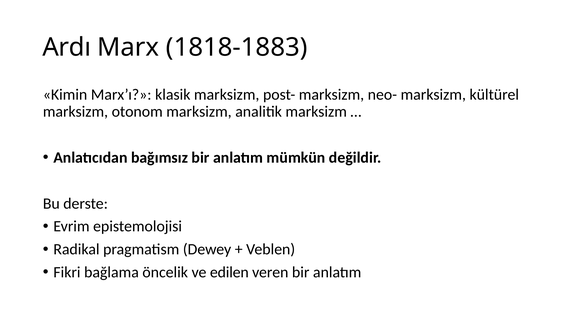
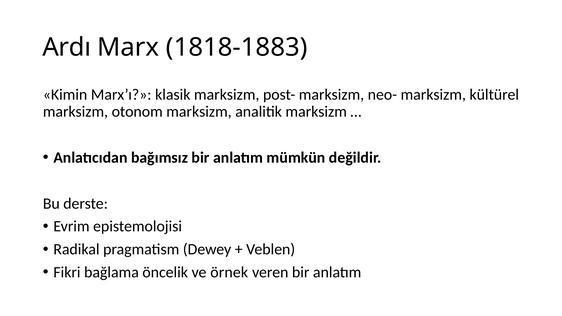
edilen: edilen -> örnek (229, 272)
